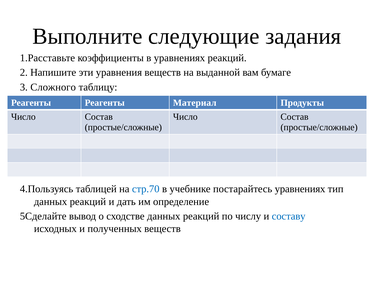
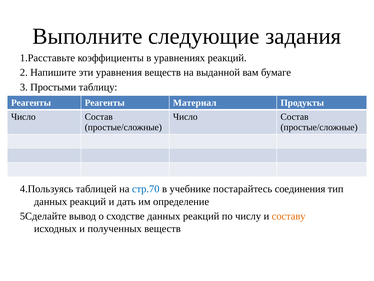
Сложного: Сложного -> Простыми (53, 87)
постарайтесь уравнениях: уравнениях -> соединения (300, 189)
составу colour: blue -> orange (289, 216)
